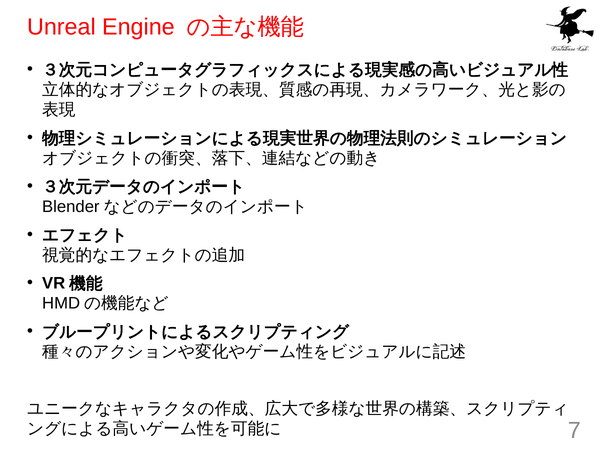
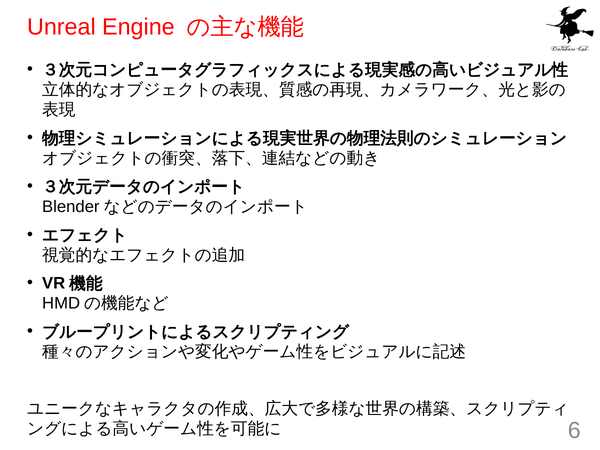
7: 7 -> 6 (574, 431)
